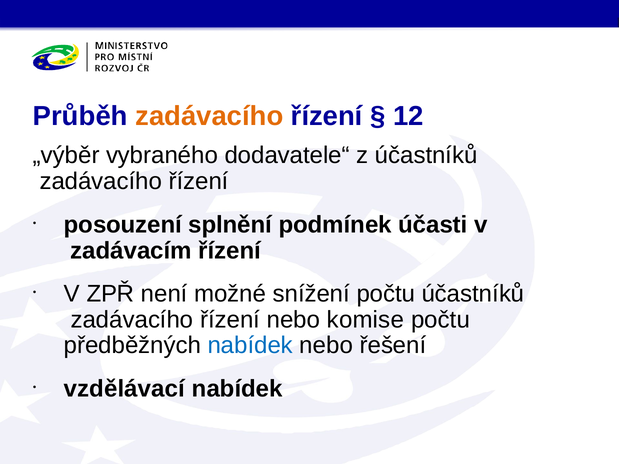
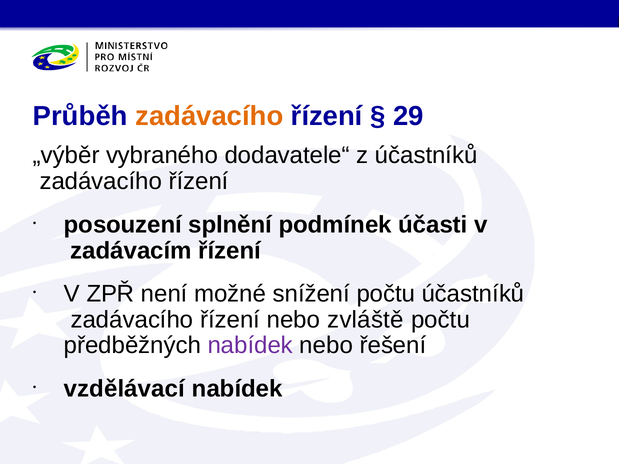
12: 12 -> 29 (409, 116)
komise: komise -> zvláště (365, 320)
nabídek colour: blue -> purple (250, 346)
